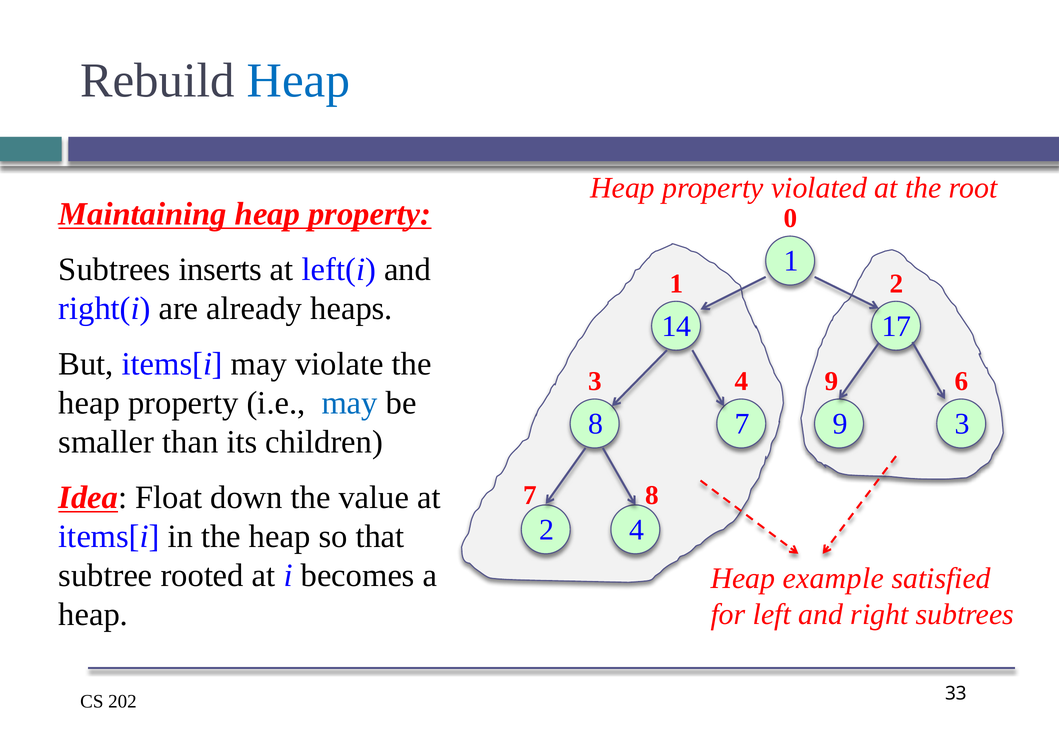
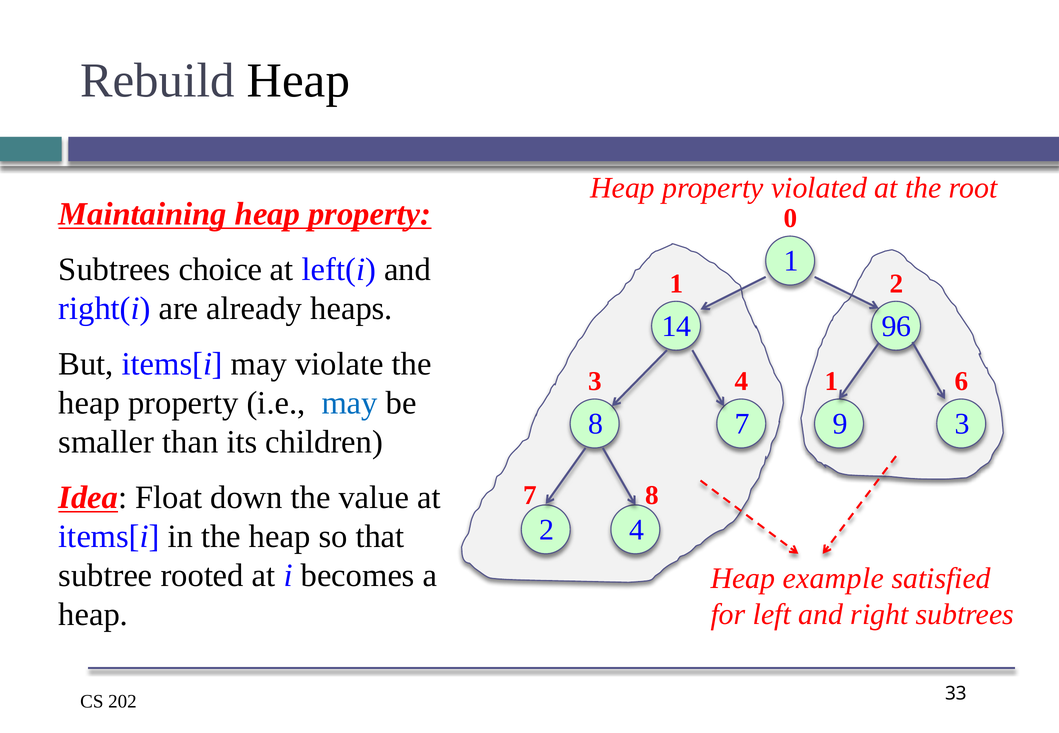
Heap colour: blue -> black (298, 81)
inserts: inserts -> choice (220, 269)
17: 17 -> 96 (896, 326)
9: 9 -> 1 (831, 381)
